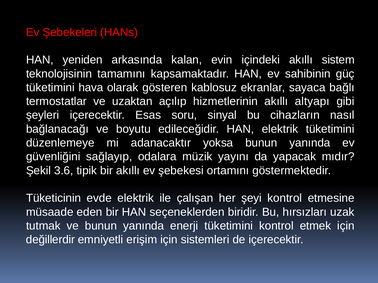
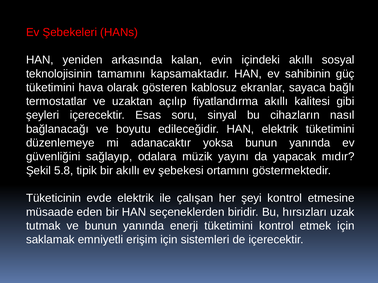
sistem: sistem -> sosyal (338, 60)
hizmetlerinin: hizmetlerinin -> fiyatlandırma (226, 102)
altyapı: altyapı -> kalitesi (312, 102)
3.6: 3.6 -> 5.8 (64, 171)
değillerdir: değillerdir -> saklamak (50, 240)
